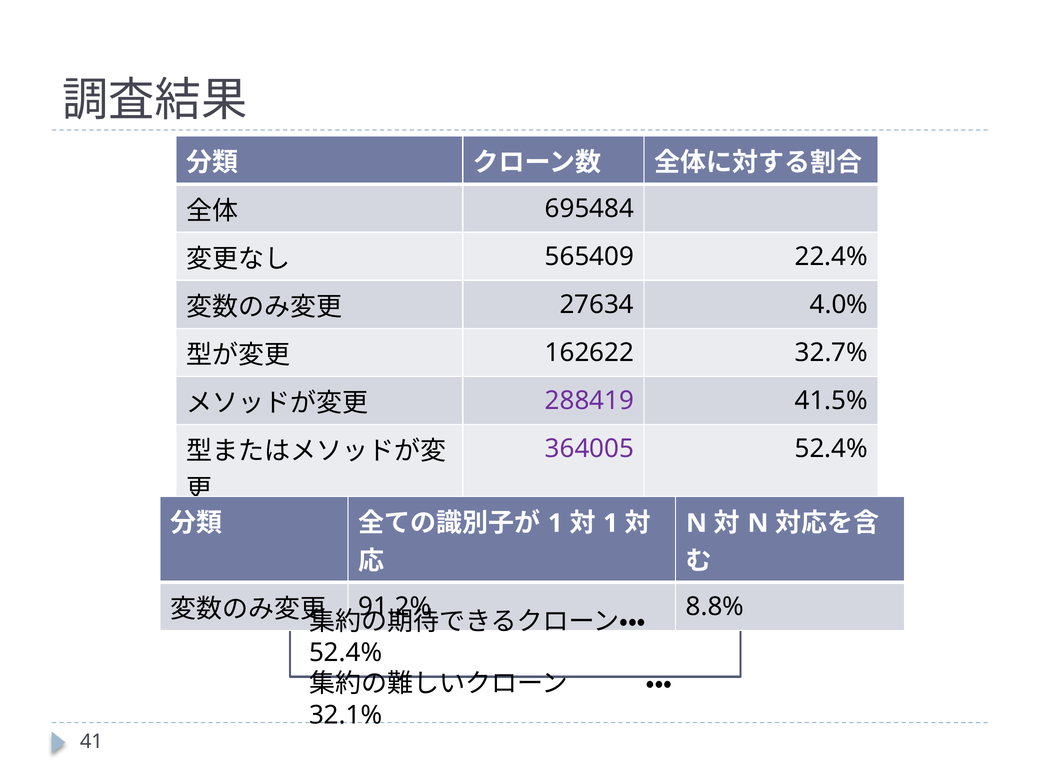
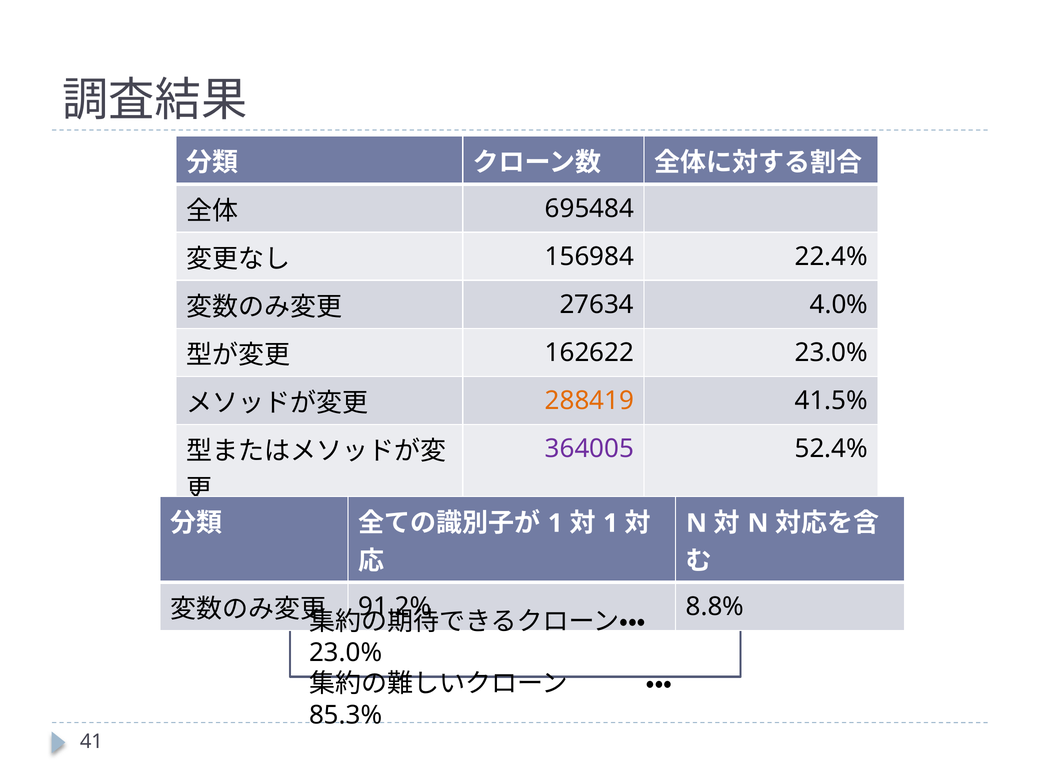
565409: 565409 -> 156984 (589, 257)
162622 32.7%: 32.7% -> 23.0% (831, 353)
288419 colour: purple -> orange (589, 401)
52.4%: 52.4% -> 23.0% (346, 653)
32.1%: 32.1% -> 85.3% (346, 715)
